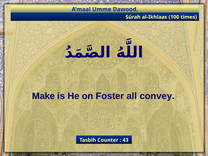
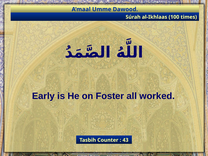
Make: Make -> Early (43, 96)
convey: convey -> worked (157, 96)
